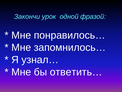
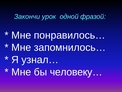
ответить…: ответить… -> человеку… (76, 72)
